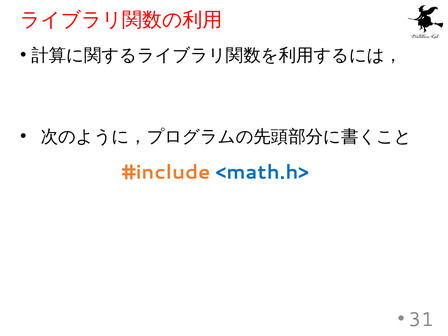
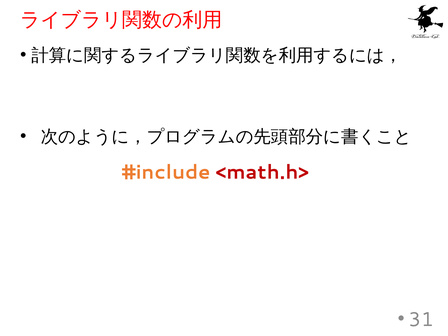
<math.h> colour: blue -> red (262, 172)
